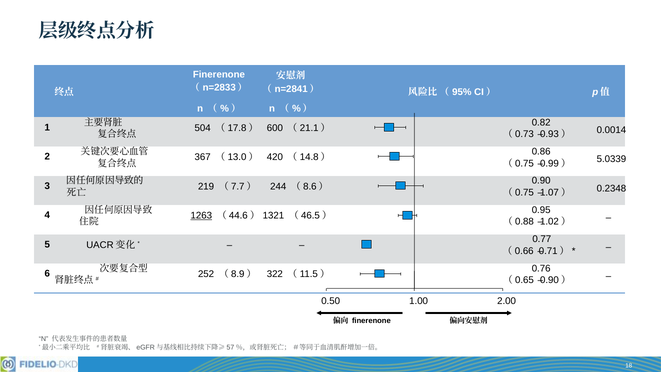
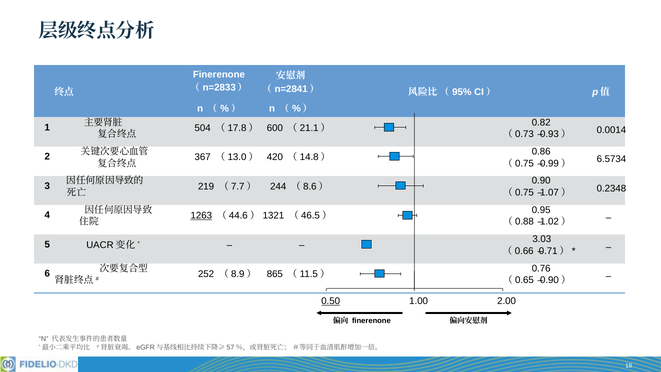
5.0339: 5.0339 -> 6.5734 (611, 159)
0.77: 0.77 -> 3.03 (542, 239)
322: 322 -> 865 (275, 274)
0.50 underline: none -> present (331, 301)
